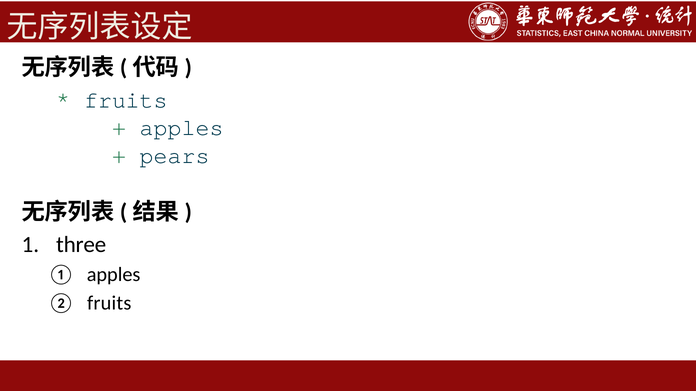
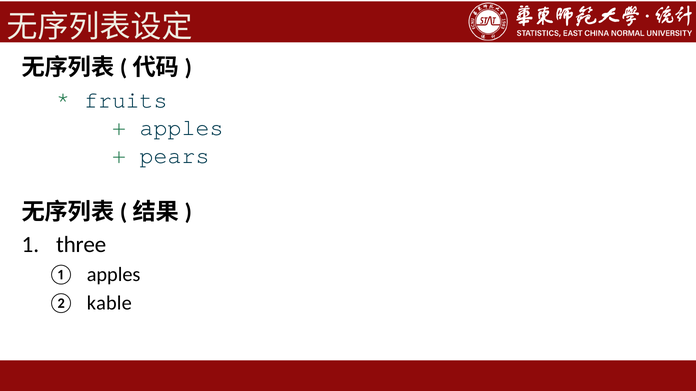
fruits: fruits -> kable (109, 303)
